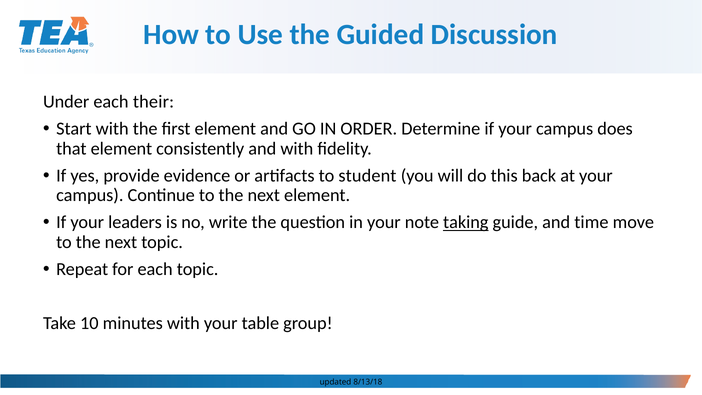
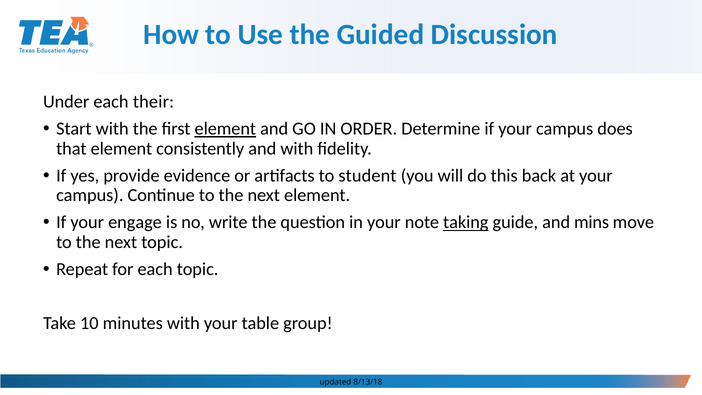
element underline: none -> present (225, 129)
leaders: leaders -> engage (135, 222)
time: time -> mins (592, 222)
